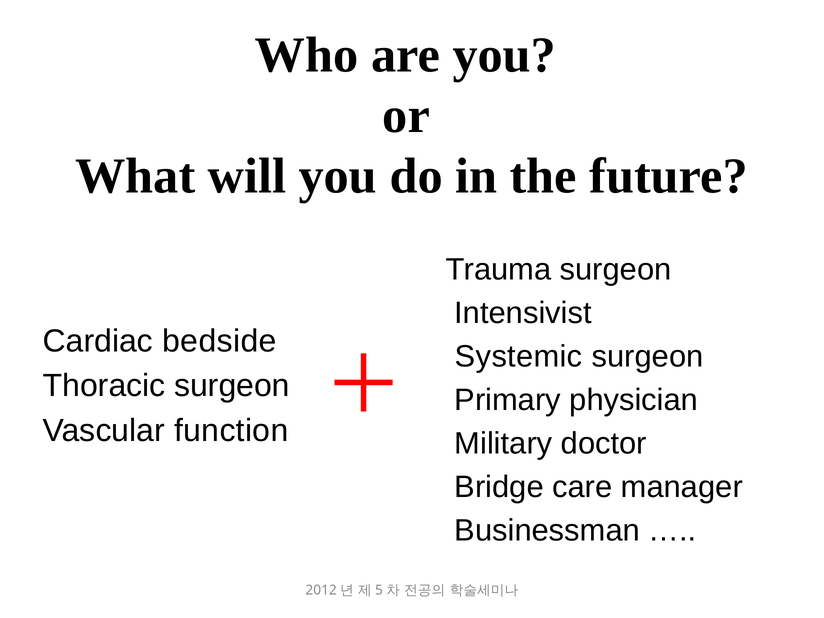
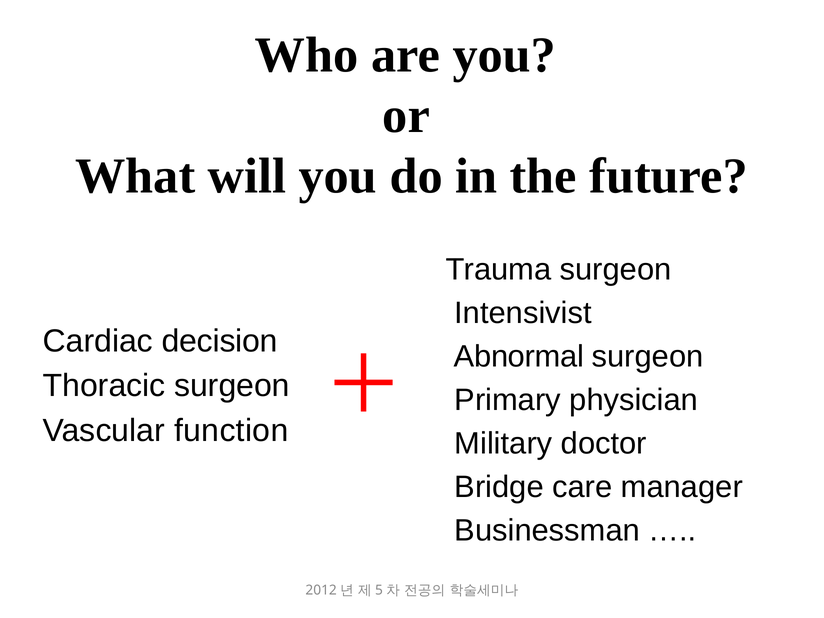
bedside: bedside -> decision (220, 341)
Systemic: Systemic -> Abnormal (519, 357)
